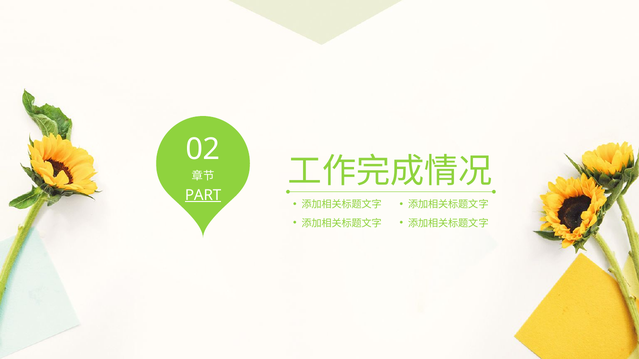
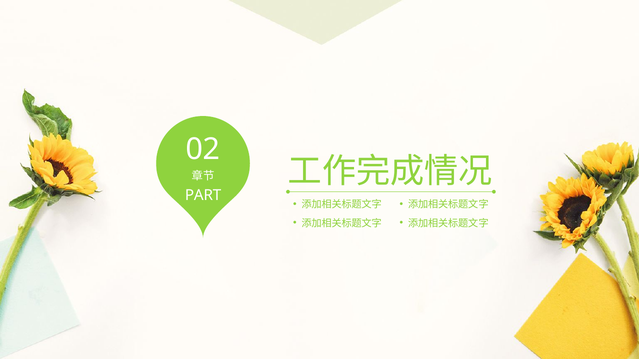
PART underline: present -> none (203, 195)
